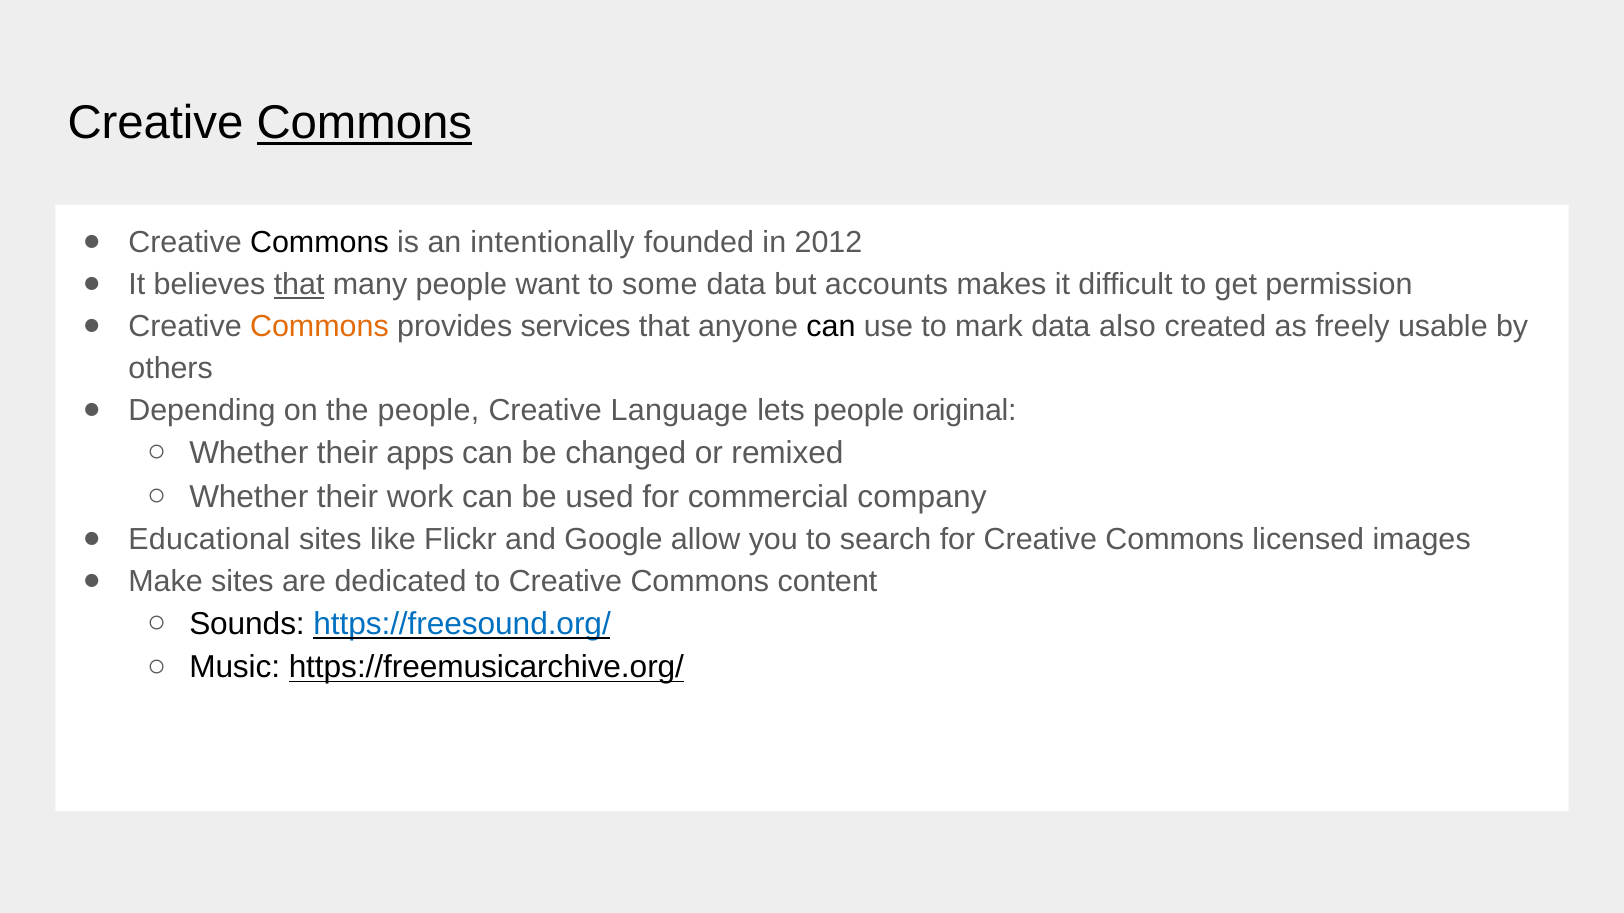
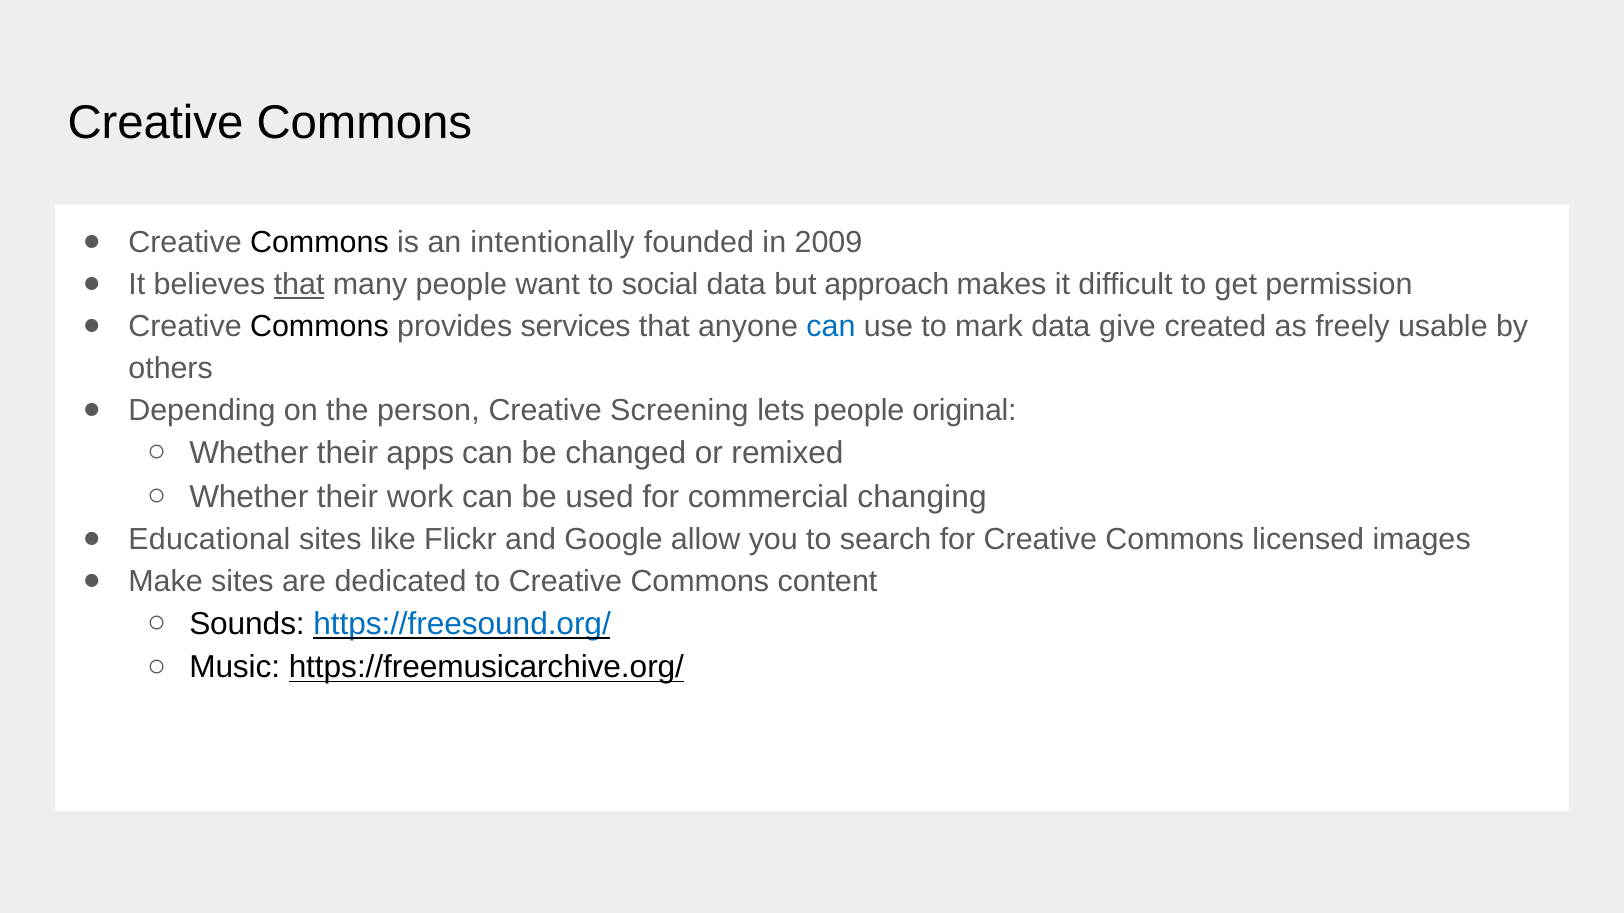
Commons underline: present -> none (364, 123)
2012: 2012 -> 2009 (828, 243)
some: some -> social (660, 285)
accounts: accounts -> approach (887, 285)
Commons colour: orange -> black (319, 327)
can colour: black -> blue (831, 327)
also: also -> give (1128, 327)
the people: people -> person (428, 411)
Language: Language -> Screening (679, 411)
company: company -> changing (922, 497)
